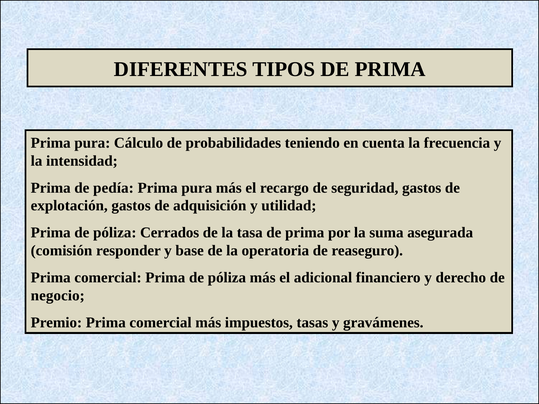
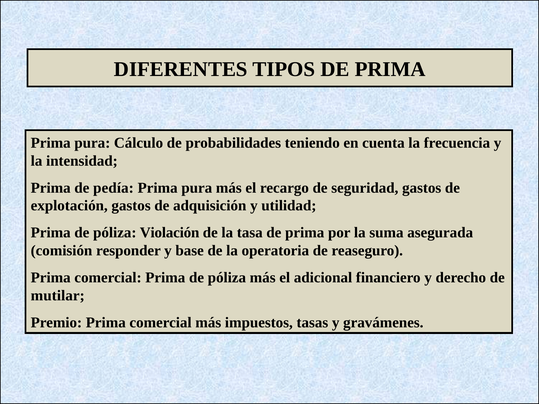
Cerrados: Cerrados -> Violación (170, 233)
negocio: negocio -> mutilar (58, 296)
